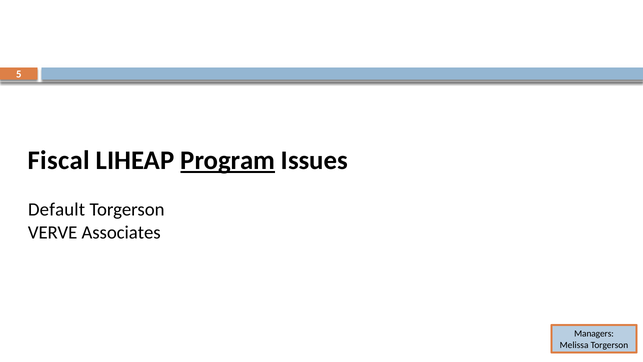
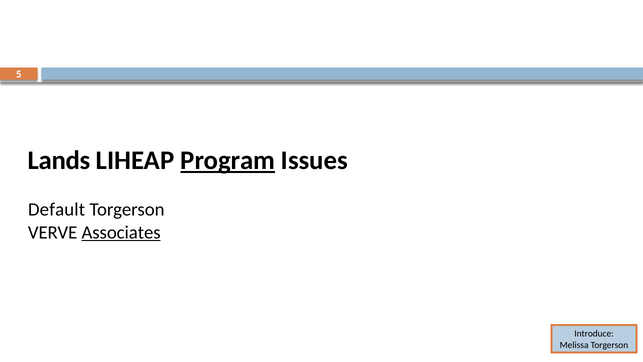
Fiscal: Fiscal -> Lands (59, 160)
Associates underline: none -> present (121, 232)
Managers: Managers -> Introduce (594, 334)
